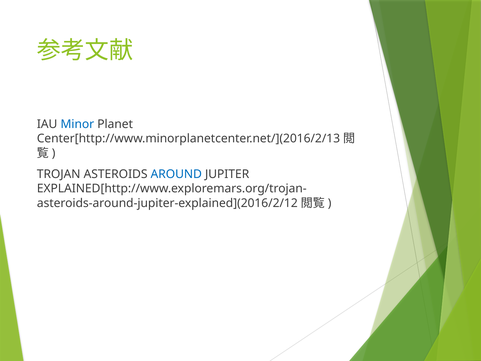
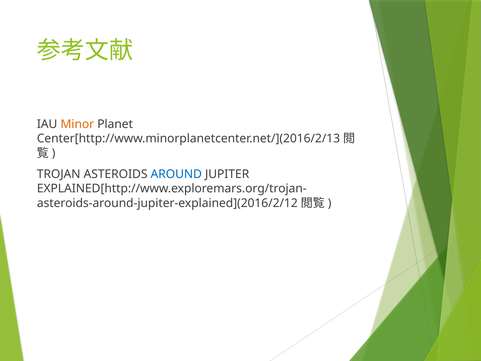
Minor colour: blue -> orange (77, 124)
